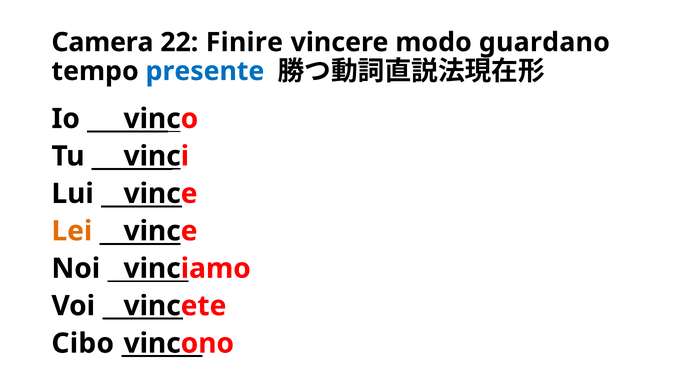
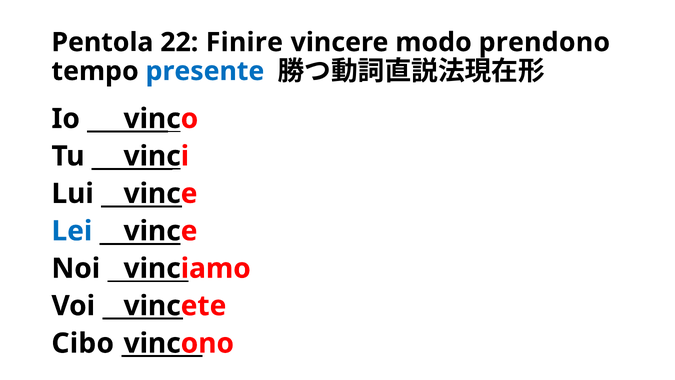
Camera: Camera -> Pentola (102, 42)
guardano: guardano -> prendono (544, 42)
Lei colour: orange -> blue (72, 231)
